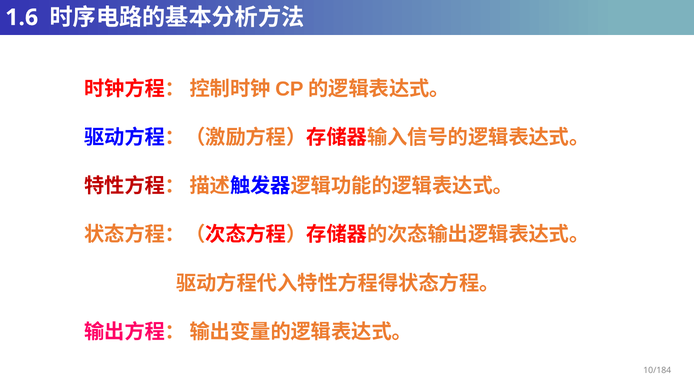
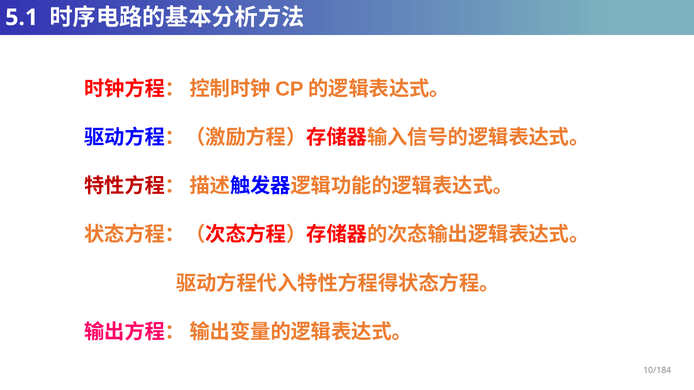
1.6: 1.6 -> 5.1 (22, 17)
